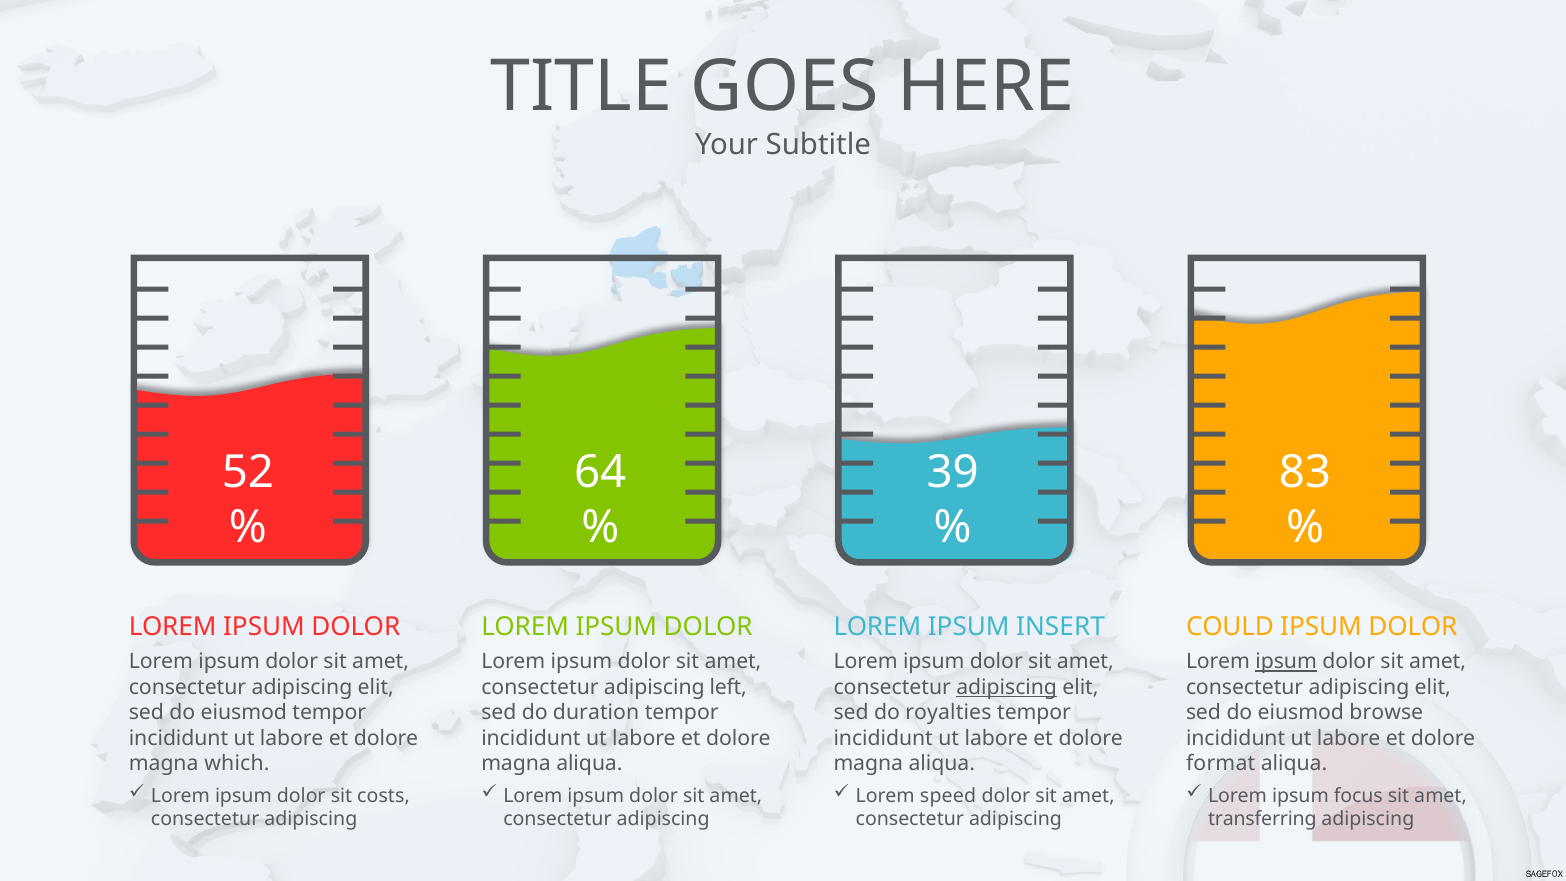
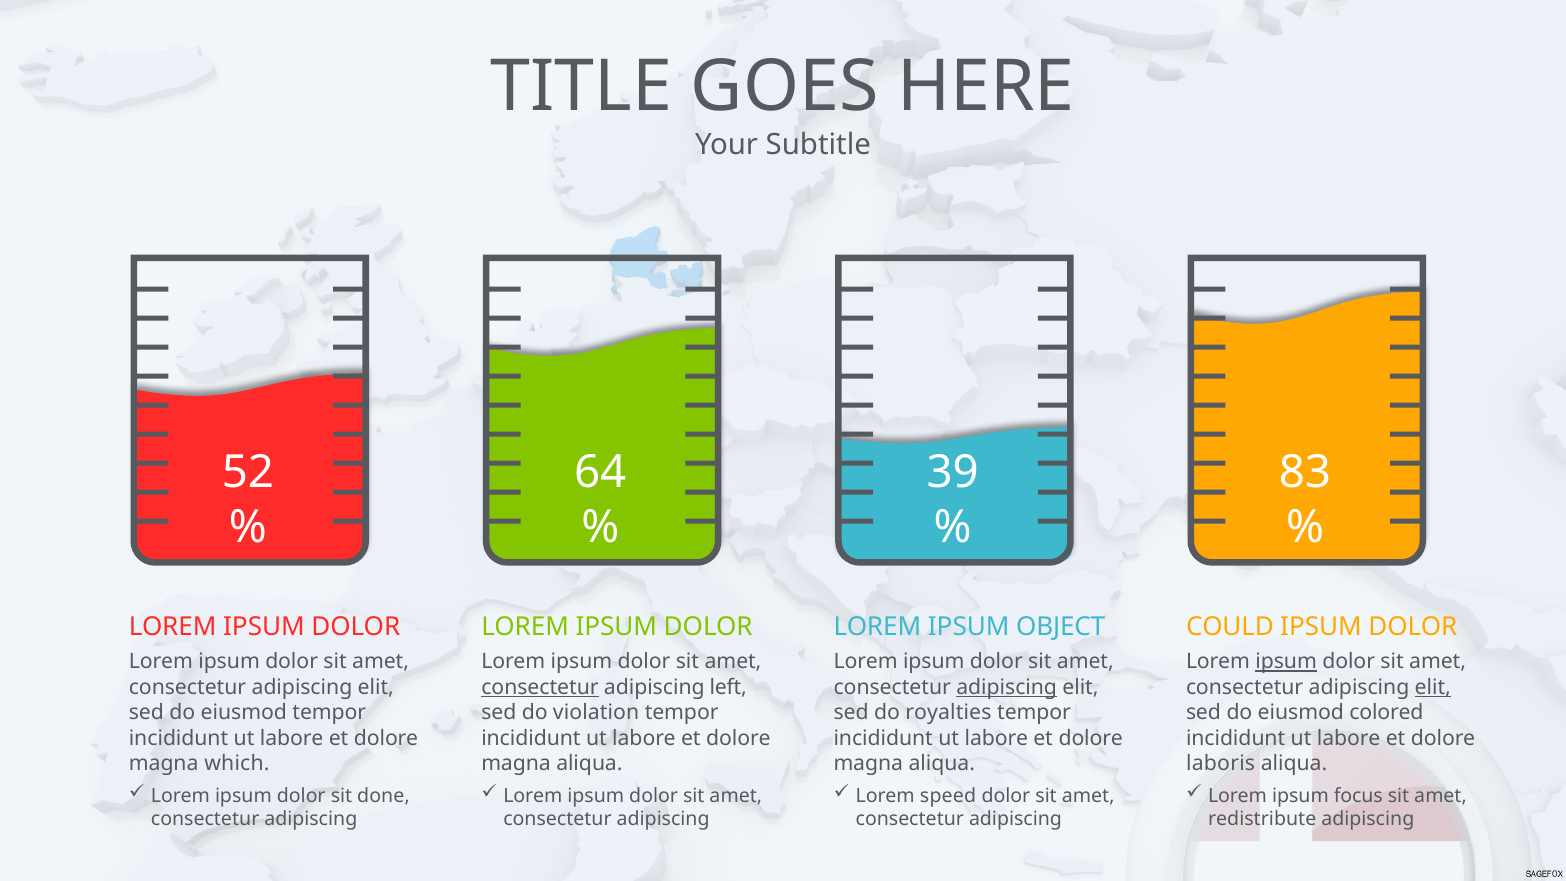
INSERT: INSERT -> OBJECT (1061, 627)
consectetur underline: none -> present (540, 687)
elit underline: none -> present (1433, 687)
duration: duration -> violation (596, 713)
browse: browse -> colored (1386, 713)
format: format -> laboris (1221, 764)
costs: costs -> done (383, 796)
transferring: transferring -> redistribute (1262, 819)
